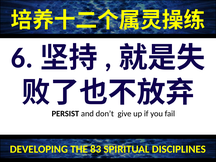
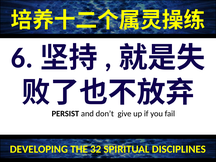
83: 83 -> 32 (96, 149)
